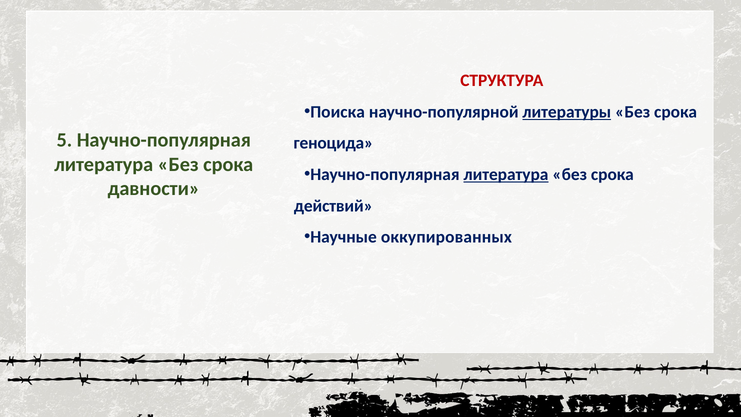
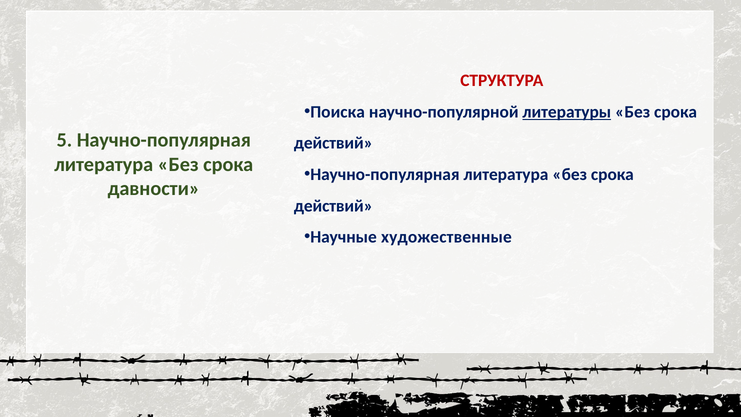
геноцида: геноцида -> действий (333, 143)
литература underline: present -> none (506, 174)
оккупированных: оккупированных -> художественные (446, 237)
